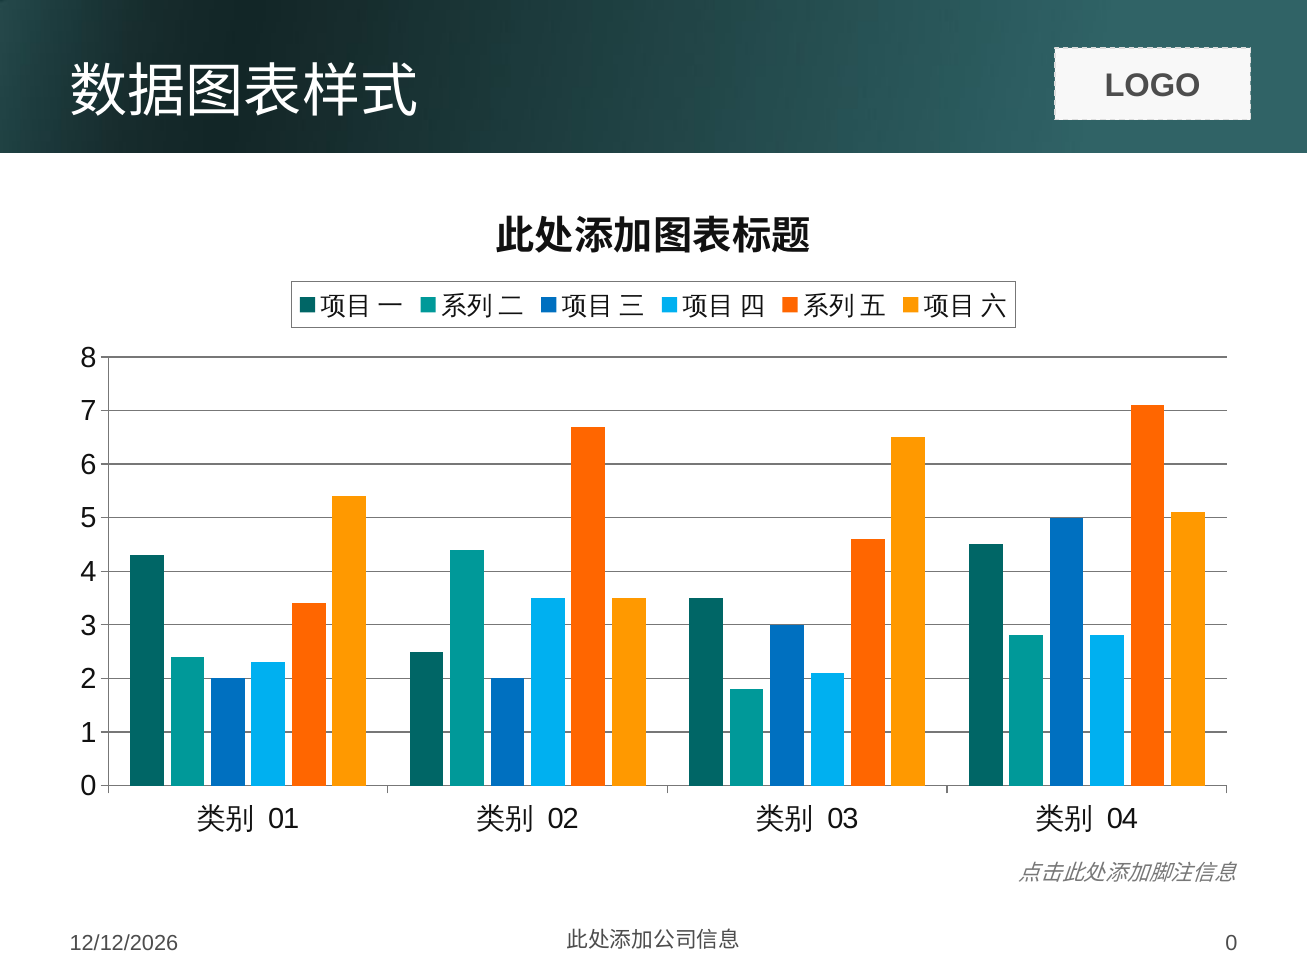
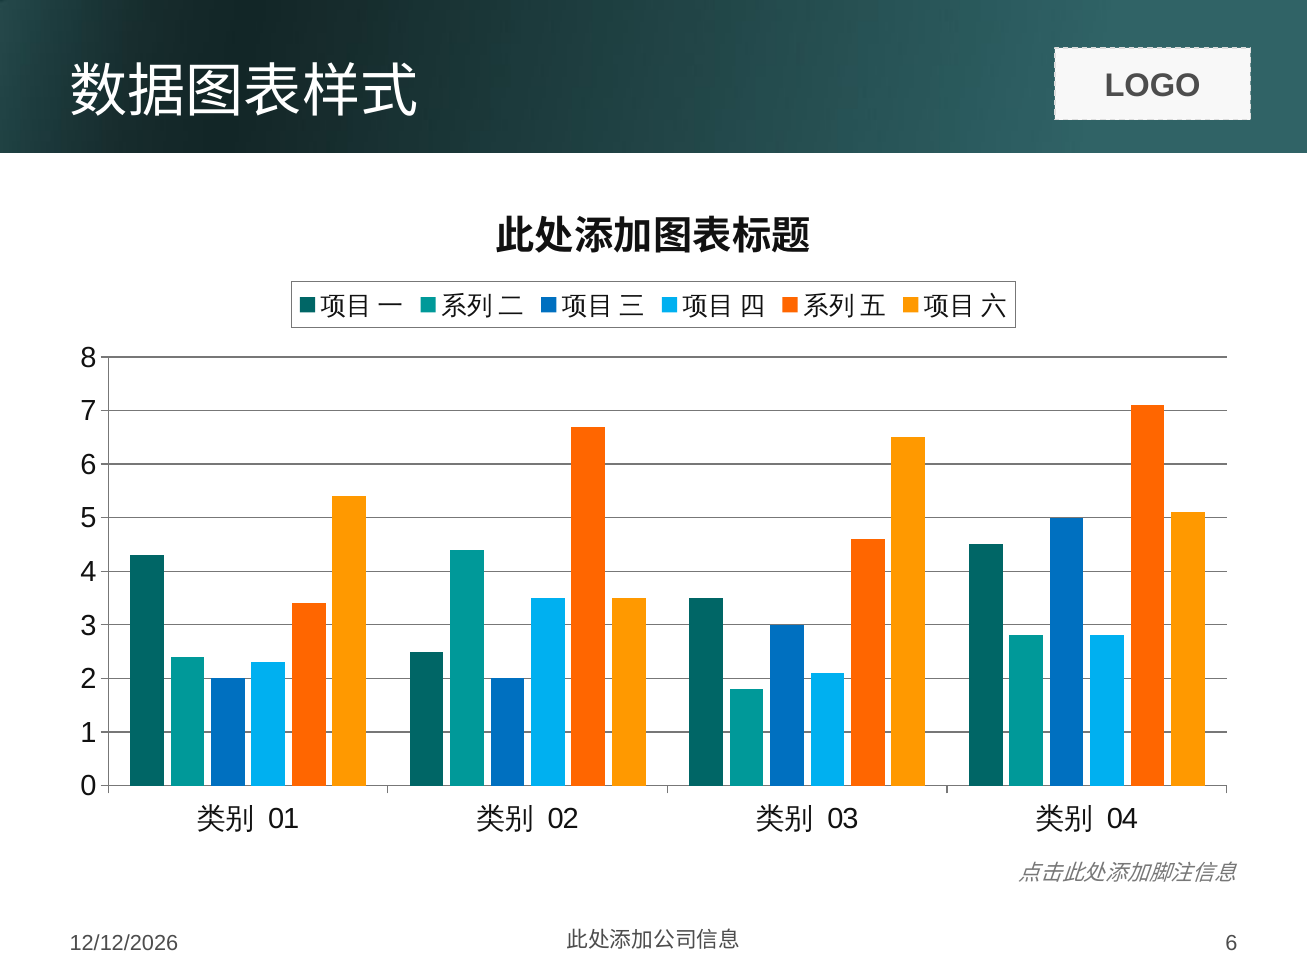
0: 0 -> 6 (1231, 943)
